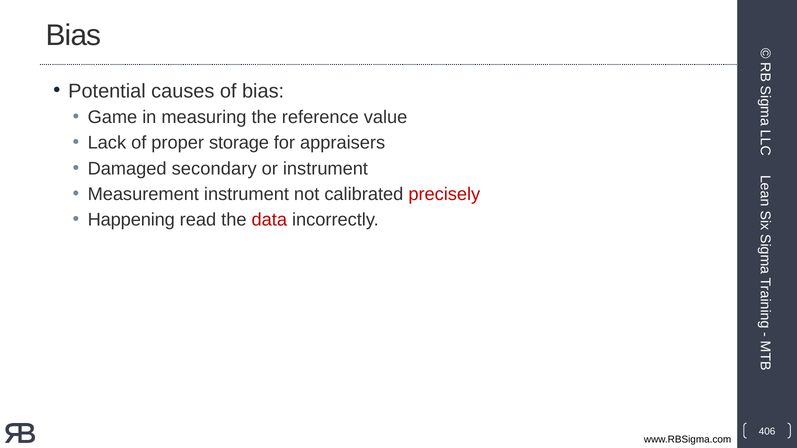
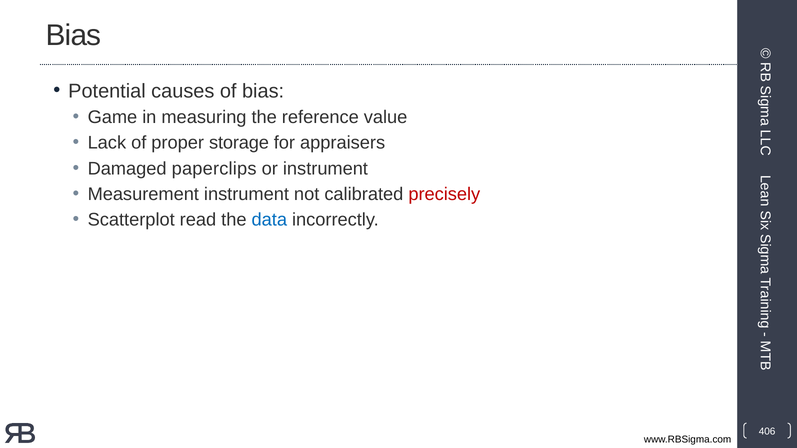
secondary: secondary -> paperclips (214, 169)
Happening: Happening -> Scatterplot (131, 220)
data colour: red -> blue (269, 220)
